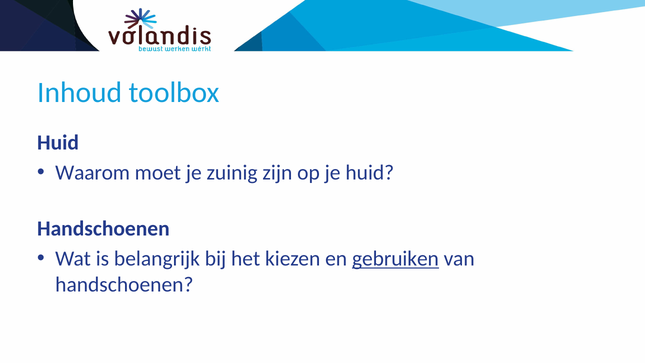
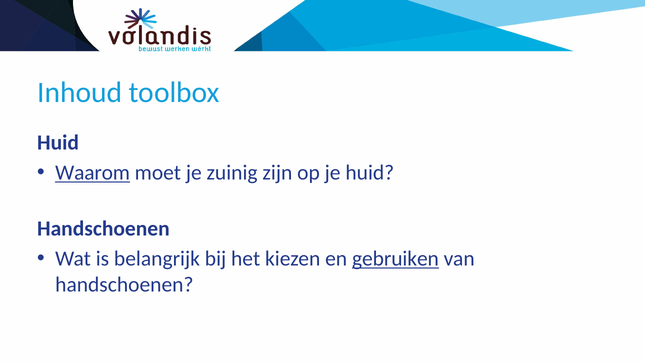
Waarom underline: none -> present (93, 173)
